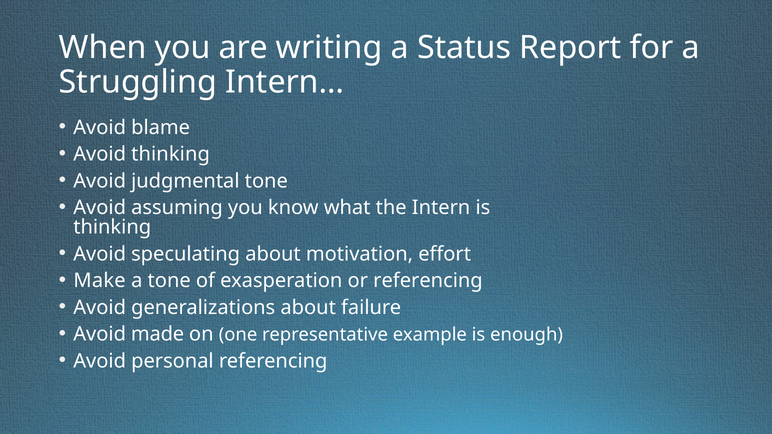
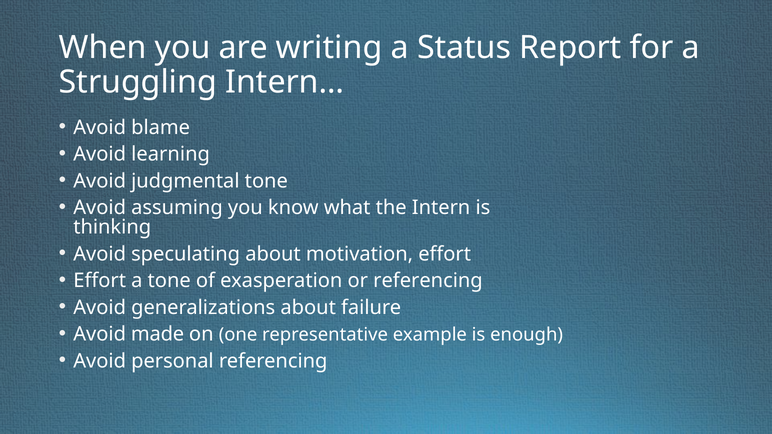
Avoid thinking: thinking -> learning (171, 154)
Make: Make -> Effort (100, 281)
